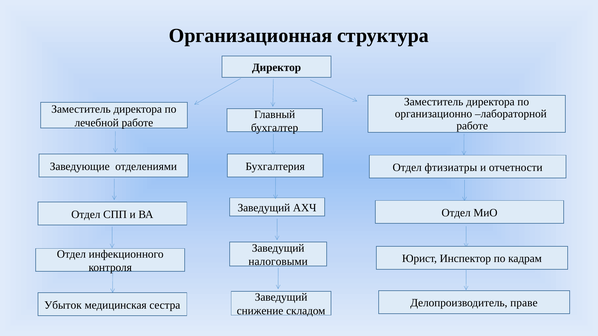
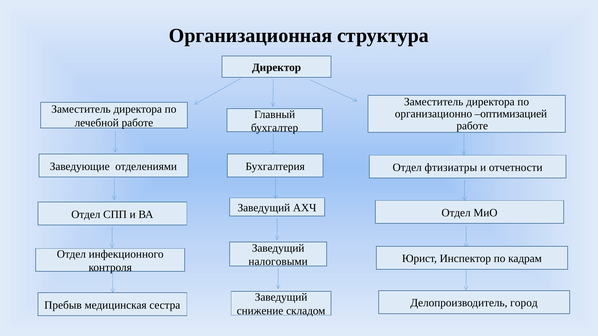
лабораторной: лабораторной -> оптимизацией (511, 114)
праве: праве -> город (524, 303)
Убыток: Убыток -> Пребыв (63, 305)
